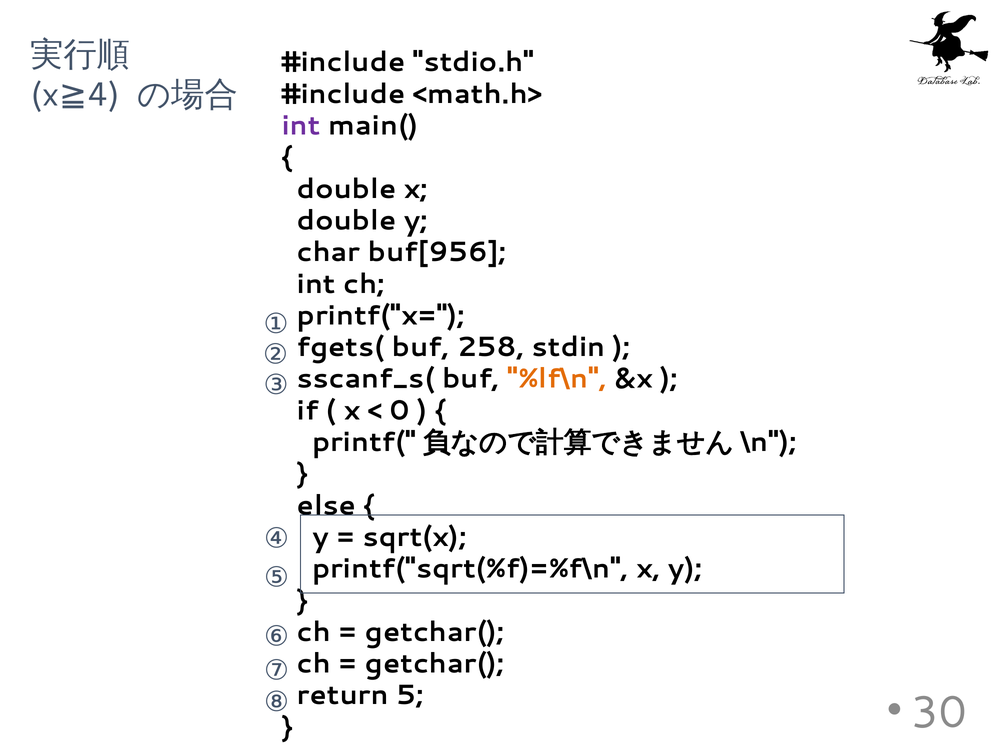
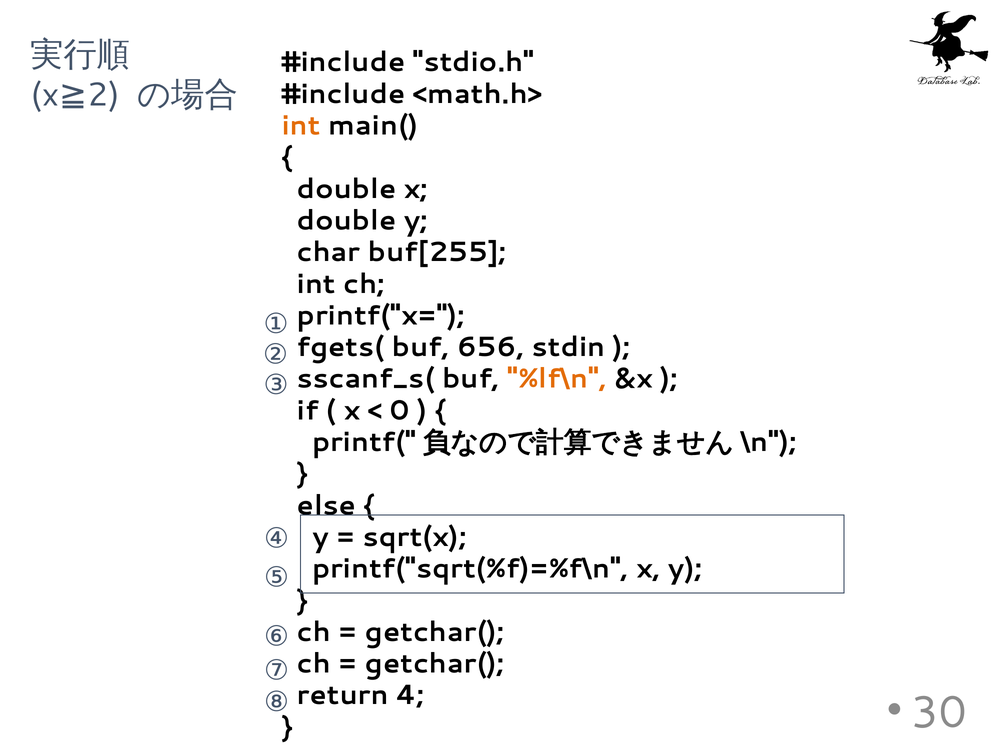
4: 4 -> 2 (104, 95)
int colour: purple -> orange (301, 126)
buf[956: buf[956 -> buf[255 (437, 252)
258: 258 -> 656 (491, 347)
5: 5 -> 4 (410, 696)
